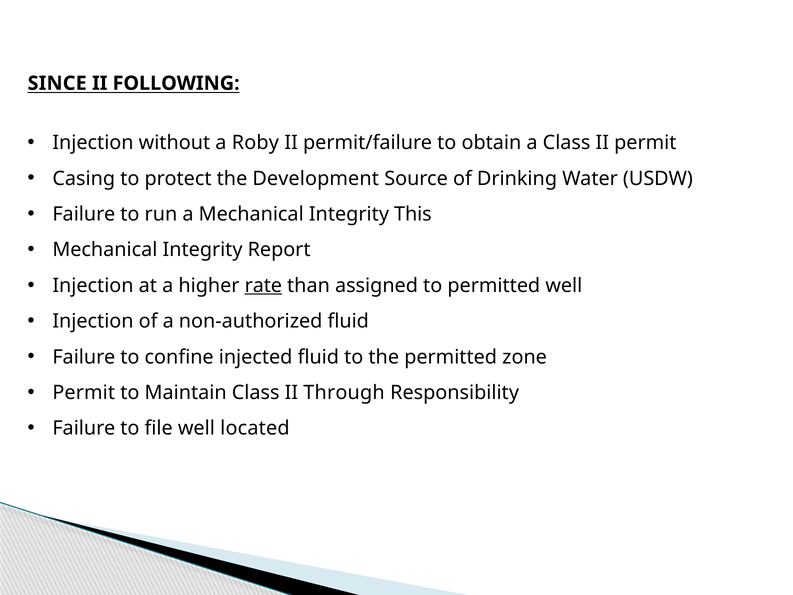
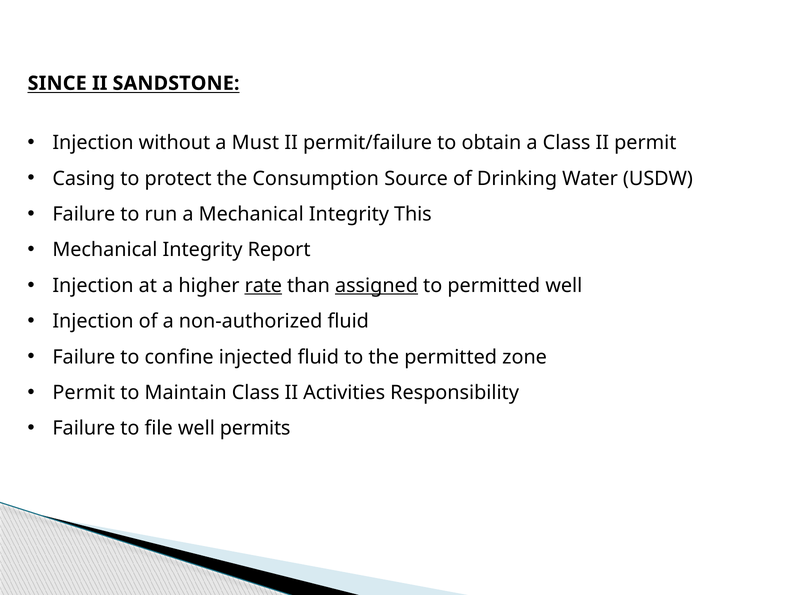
FOLLOWING: FOLLOWING -> SANDSTONE (176, 83)
Roby: Roby -> Must (255, 143)
Development: Development -> Consumption (316, 178)
assigned underline: none -> present (377, 285)
Through: Through -> Activities (344, 393)
located: located -> permits (255, 428)
